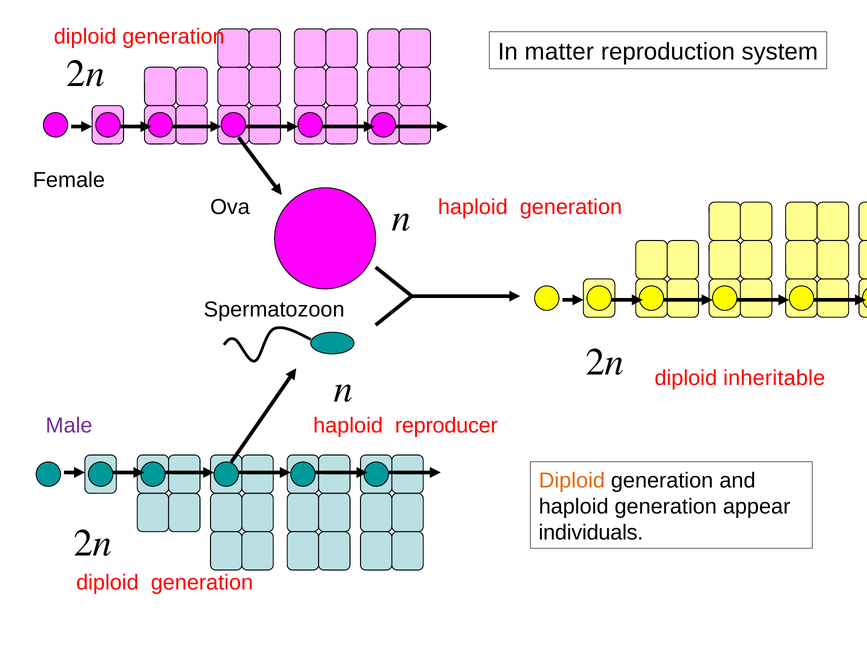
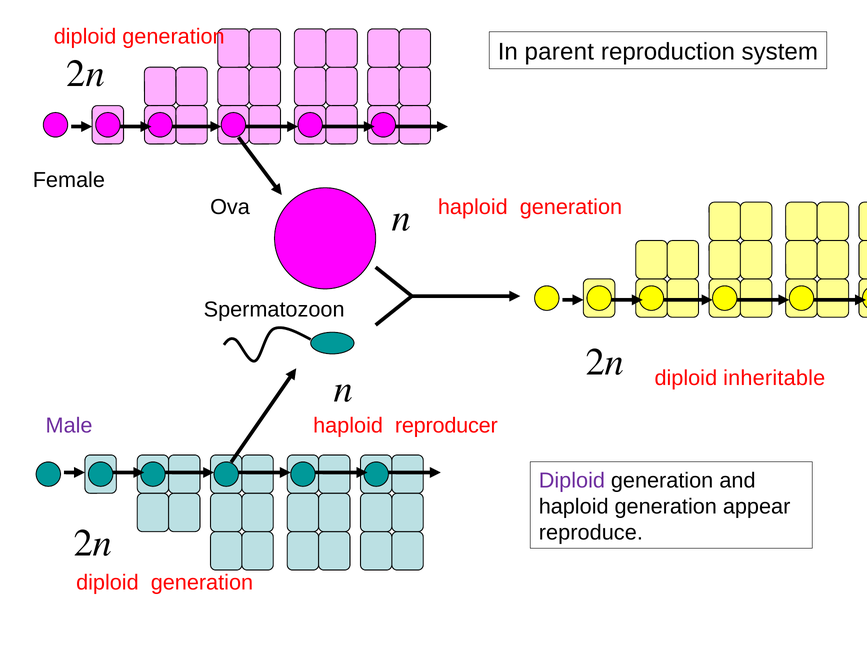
matter: matter -> parent (559, 52)
Diploid colour: orange -> purple (572, 481)
individuals: individuals -> reproduce (591, 533)
